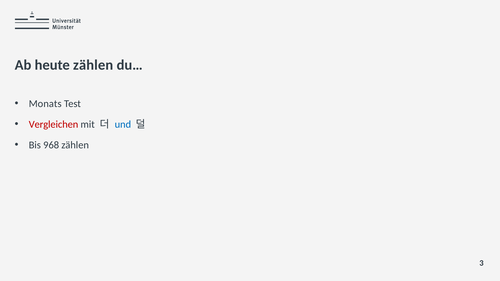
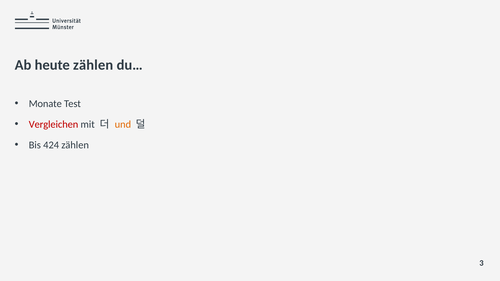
Monats: Monats -> Monate (45, 104)
und colour: blue -> orange (123, 124)
968: 968 -> 424 (51, 145)
